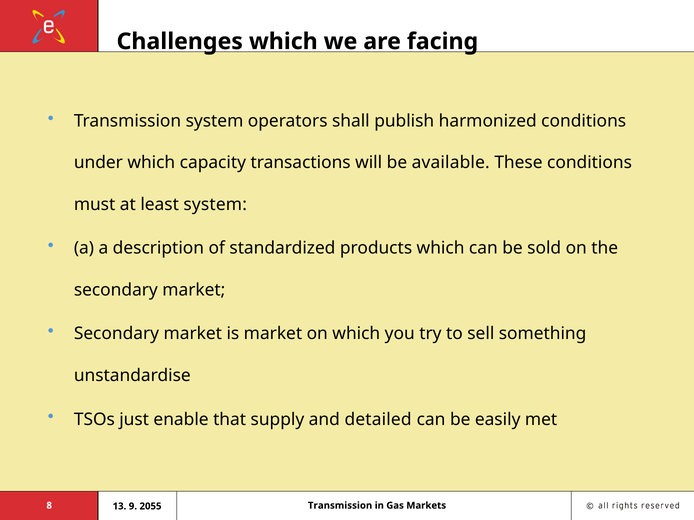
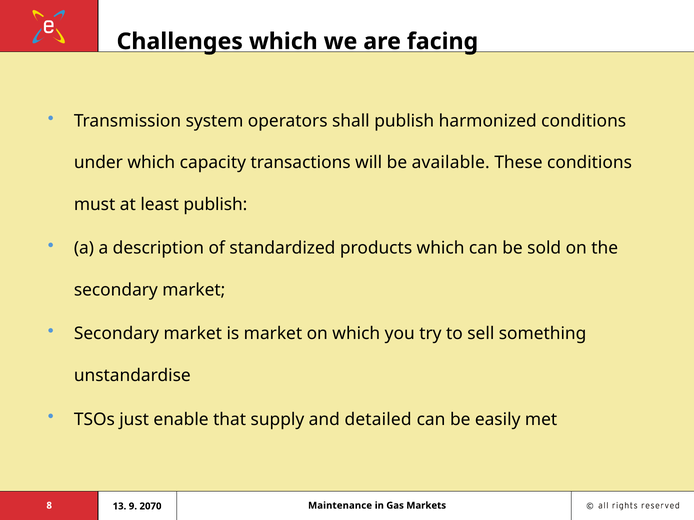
least system: system -> publish (215, 205)
8 Transmission: Transmission -> Maintenance (340, 506)
2055: 2055 -> 2070 (151, 507)
